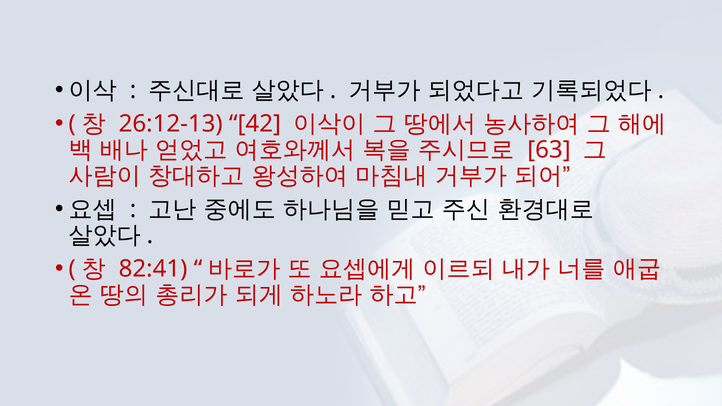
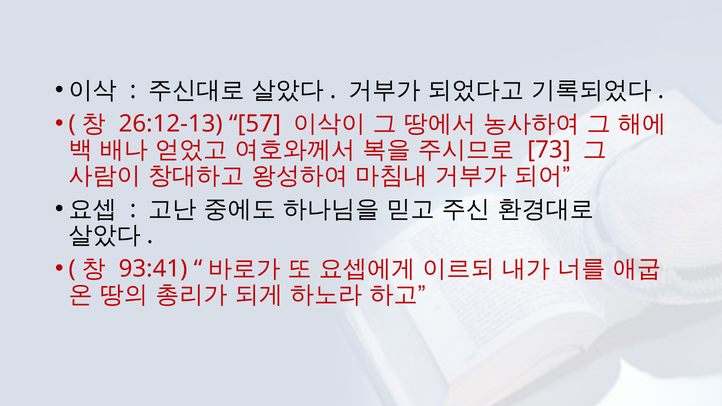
42: 42 -> 57 (255, 124)
63: 63 -> 73 (549, 150)
82:41: 82:41 -> 93:41 (153, 269)
